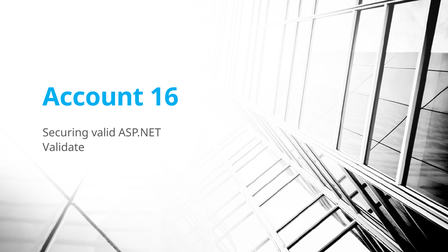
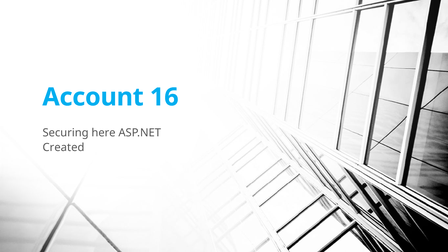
valid: valid -> here (104, 133)
Validate: Validate -> Created (63, 148)
